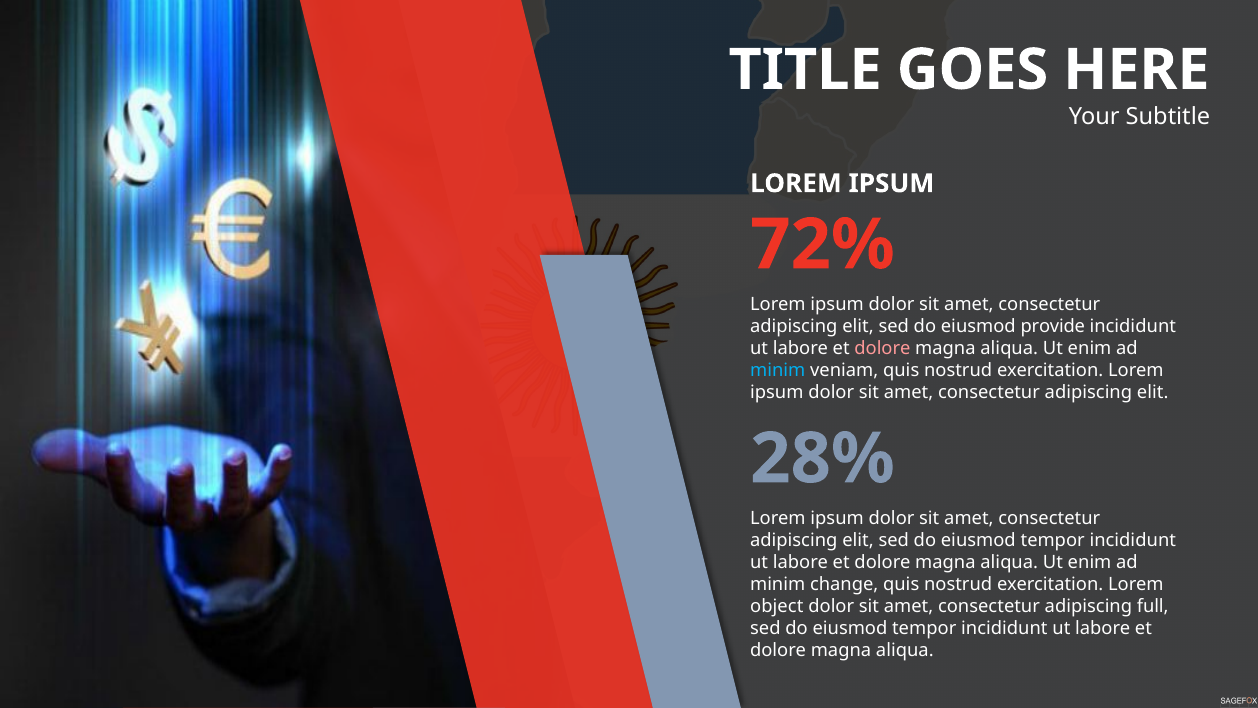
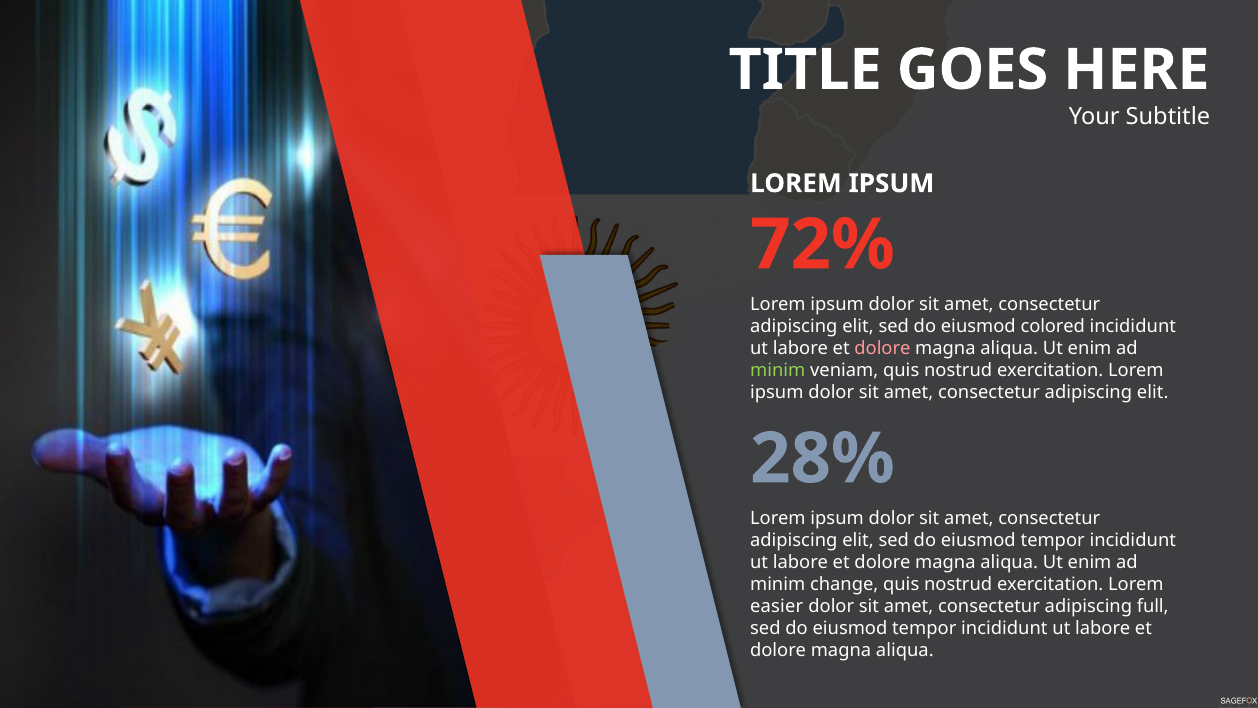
provide: provide -> colored (1053, 326)
minim colour: light blue -> light green (778, 370)
object: object -> easier (777, 606)
